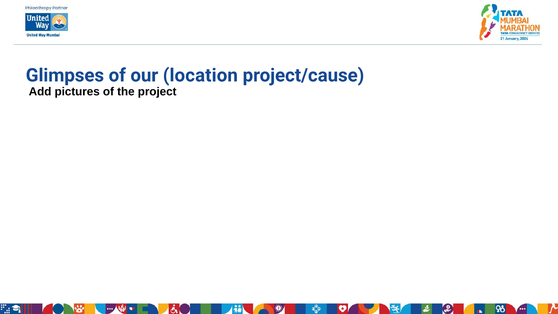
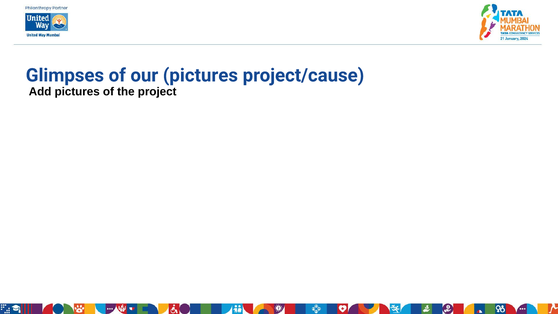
our location: location -> pictures (200, 75)
